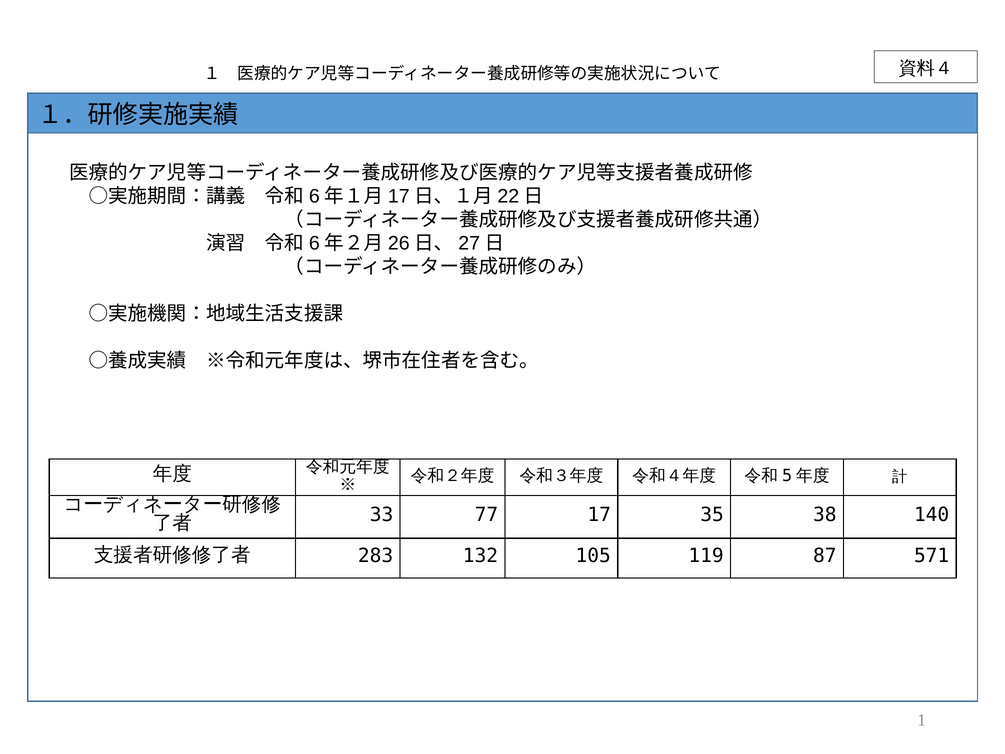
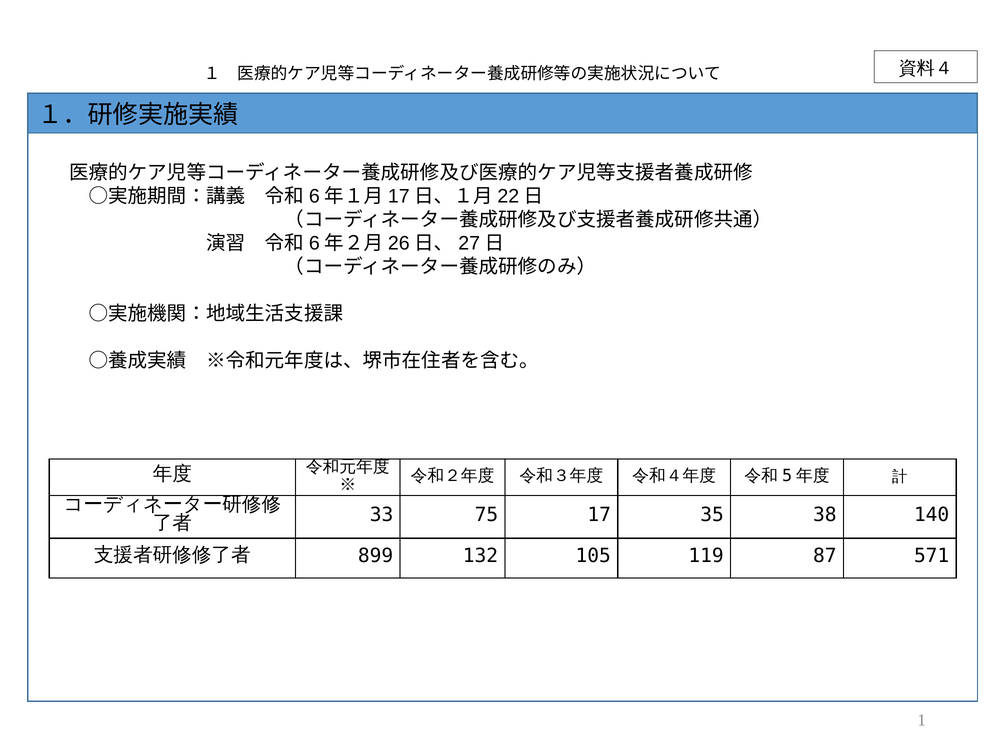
77: 77 -> 75 (486, 515)
283: 283 -> 899 (376, 556)
